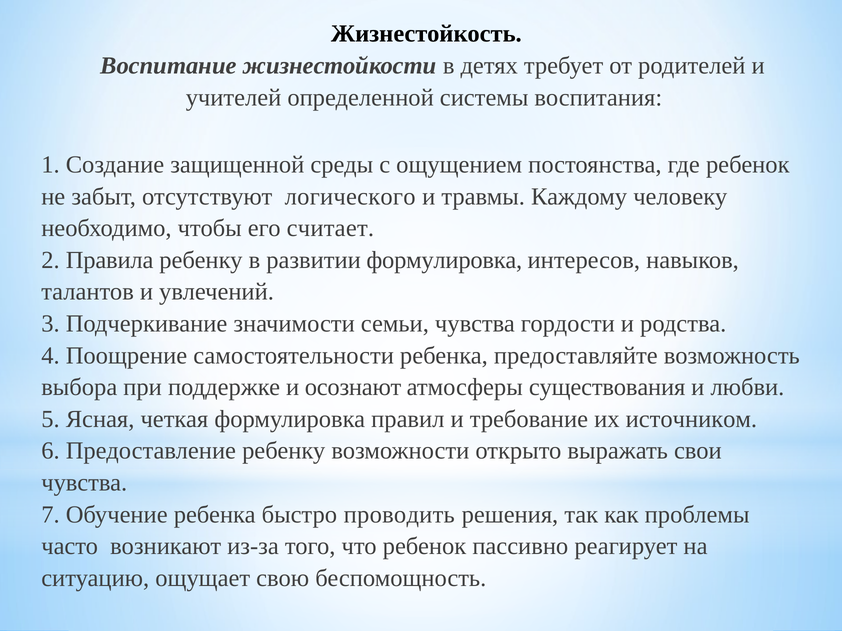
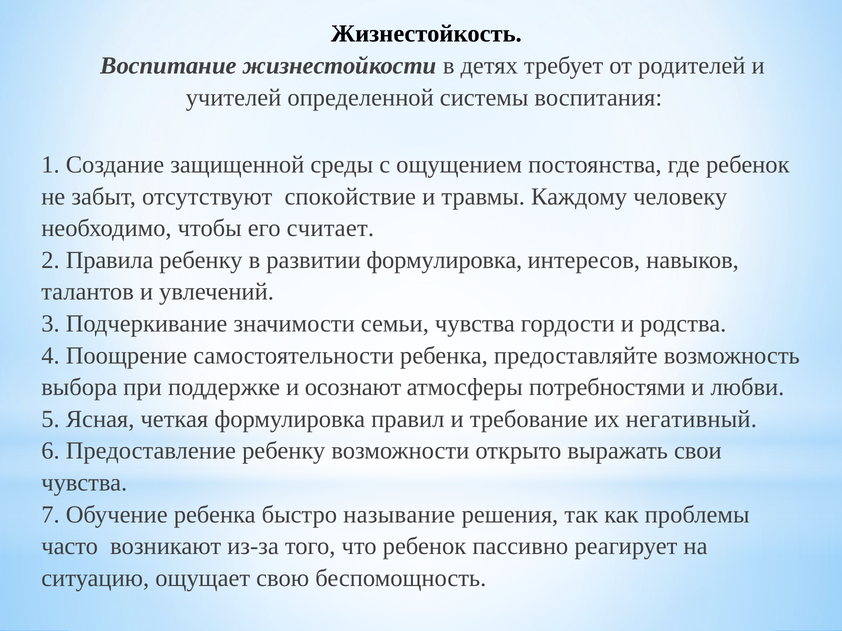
логического: логического -> спокойствие (350, 197)
существования: существования -> потребностями (607, 388)
источником: источником -> негативный (691, 419)
проводить: проводить -> называние (399, 515)
